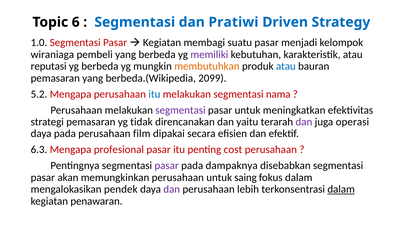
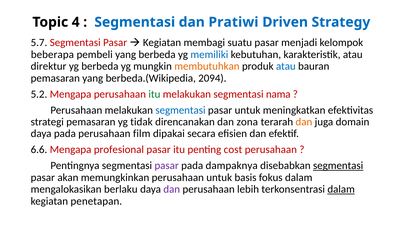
6: 6 -> 4 (76, 22)
1.0: 1.0 -> 5.7 (39, 43)
wiraniaga: wiraniaga -> beberapa (52, 54)
memiliki colour: purple -> blue (209, 54)
reputasi: reputasi -> direktur (49, 66)
2099: 2099 -> 2094 (212, 78)
itu colour: blue -> green (154, 94)
segmentasi colour: purple -> blue (180, 110)
yaitu: yaitu -> zona (247, 122)
dan colour: purple -> orange (304, 122)
operasi: operasi -> domain (353, 122)
6.3: 6.3 -> 6.6 (39, 150)
segmentasi underline: none -> present (338, 165)
saing: saing -> basis (245, 177)
pendek: pendek -> berlaku (121, 189)
penawaran: penawaran -> penetapan (96, 201)
